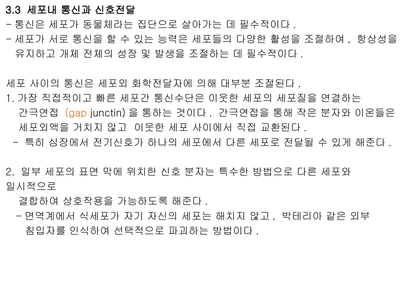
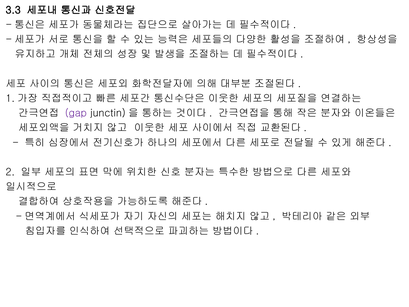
gap colour: orange -> purple (76, 113)
